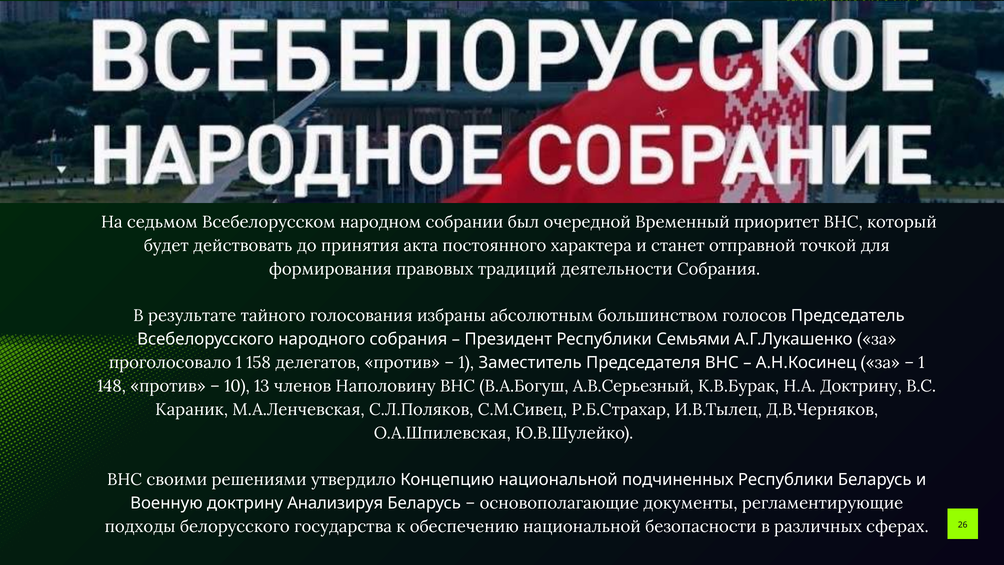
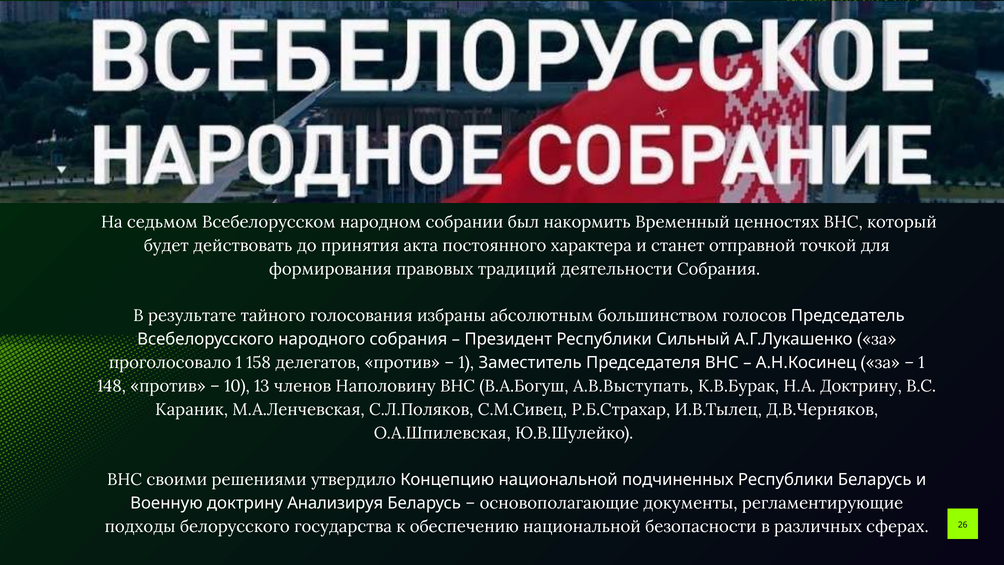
очередной: очередной -> накормить (587, 222)
приоритет: приоритет -> ценностях (777, 222)
Семьями: Семьями -> Сильный (693, 339)
А.В.Серьезный: А.В.Серьезный -> А.В.Выступать (633, 386)
